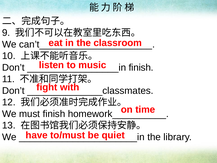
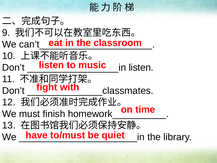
finish: finish -> listen (141, 67)
